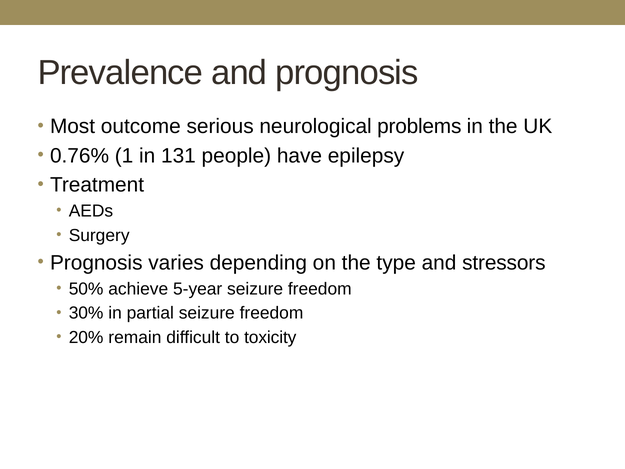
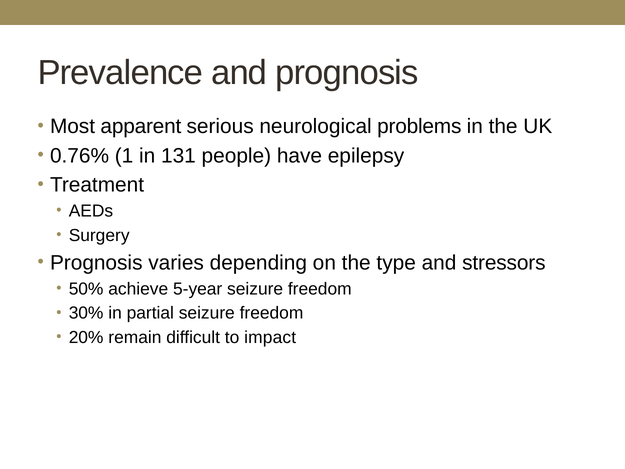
outcome: outcome -> apparent (141, 126)
toxicity: toxicity -> impact (270, 337)
